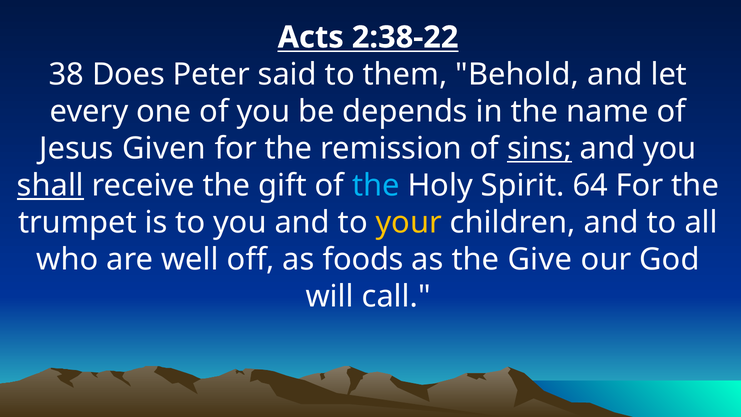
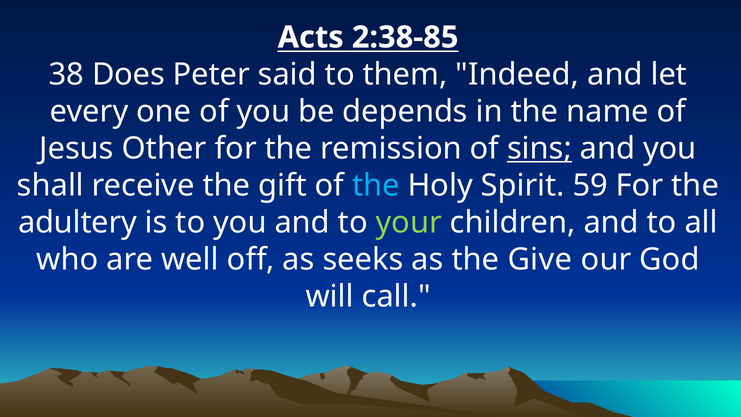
2:38-22: 2:38-22 -> 2:38-85 (405, 37)
Behold: Behold -> Indeed (517, 74)
Given: Given -> Other (164, 148)
shall underline: present -> none (50, 185)
64: 64 -> 59 (590, 185)
trumpet: trumpet -> adultery (77, 223)
your colour: yellow -> light green (409, 223)
foods: foods -> seeks (363, 260)
